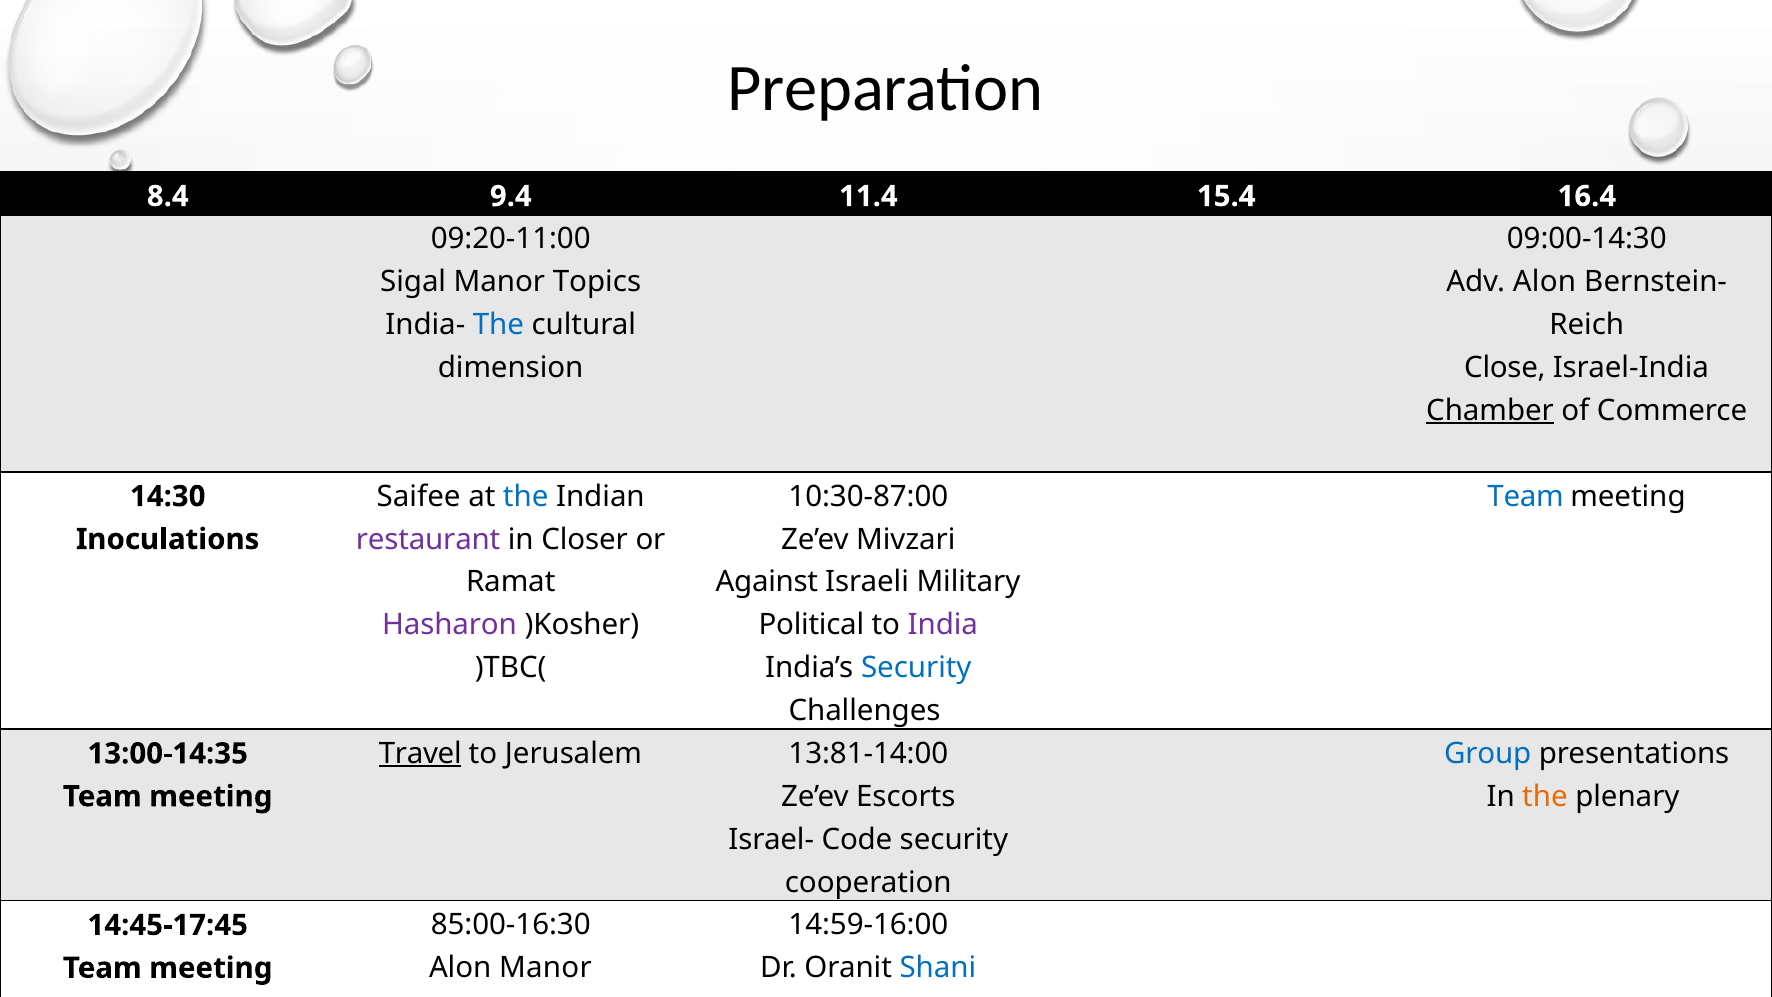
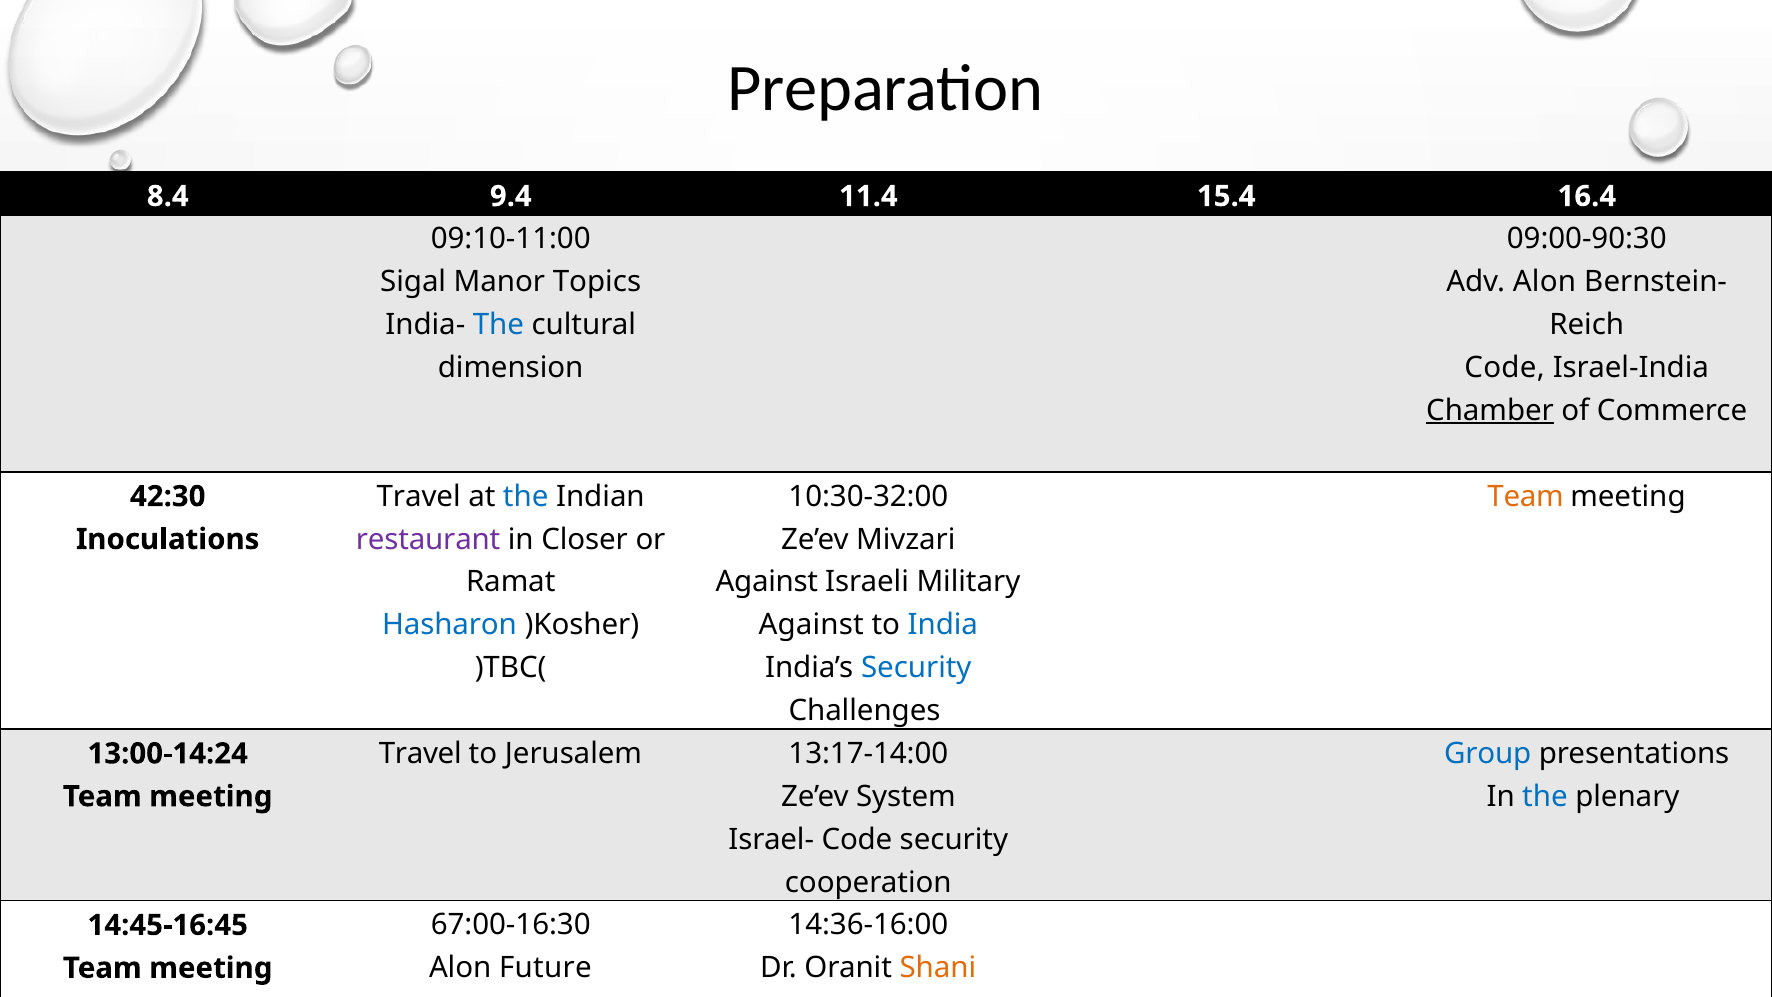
09:20-11:00: 09:20-11:00 -> 09:10-11:00 (511, 239)
09:00-14:30: 09:00-14:30 -> 09:00-90:30 (1587, 239)
Close: Close -> Code (1505, 368)
Saifee: Saifee -> Travel (419, 496)
10:30-87:00: 10:30-87:00 -> 10:30-32:00 (868, 496)
Team colour: blue -> orange (1526, 496)
14:30: 14:30 -> 42:30 (168, 496)
Hasharon colour: purple -> blue (450, 625)
Political: Political -> Against (811, 625)
India colour: purple -> blue (943, 625)
Travel underline: present -> none (420, 753)
13:81-14:00: 13:81-14:00 -> 13:17-14:00 (868, 753)
13:00-14:35: 13:00-14:35 -> 13:00-14:24 (168, 753)
Escorts: Escorts -> System (906, 796)
the colour: orange -> blue (1545, 796)
85:00-16:30: 85:00-16:30 -> 67:00-16:30 (511, 925)
14:59-16:00: 14:59-16:00 -> 14:36-16:00 (868, 925)
14:45-17:45: 14:45-17:45 -> 14:45-16:45 (168, 925)
Alon Manor: Manor -> Future (545, 968)
Shani colour: blue -> orange (938, 968)
